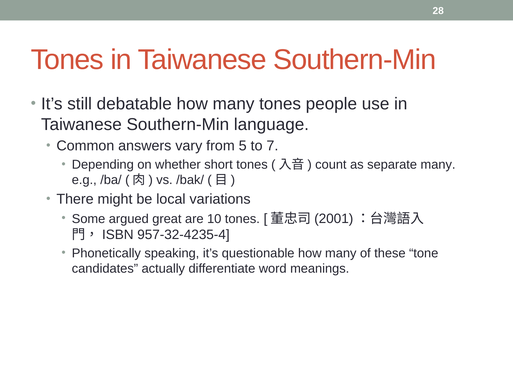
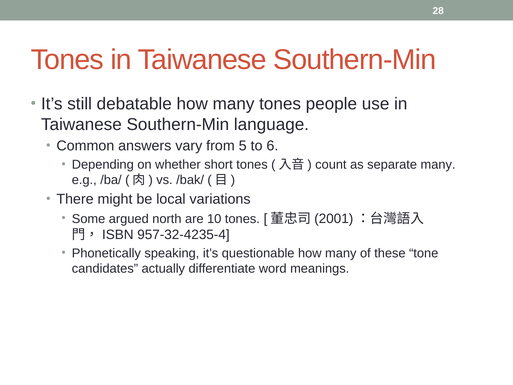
7: 7 -> 6 (272, 146)
great: great -> north (167, 219)
